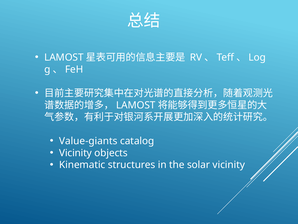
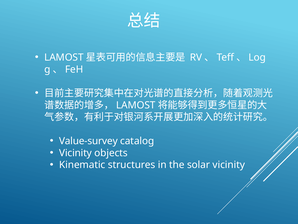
Value-giants: Value-giants -> Value-survey (88, 141)
